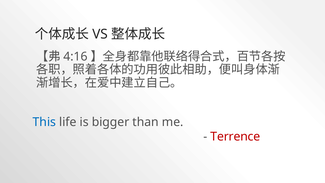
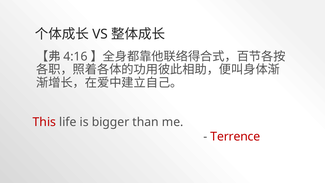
This colour: blue -> red (44, 122)
